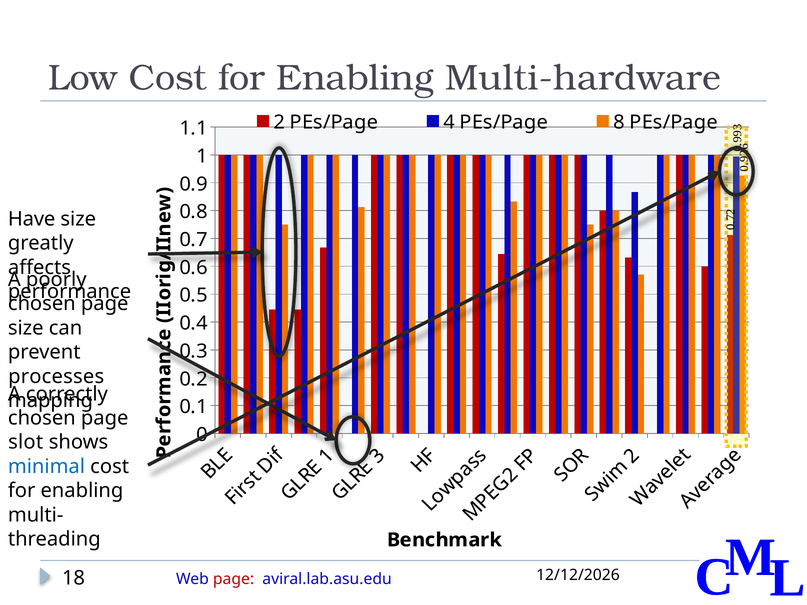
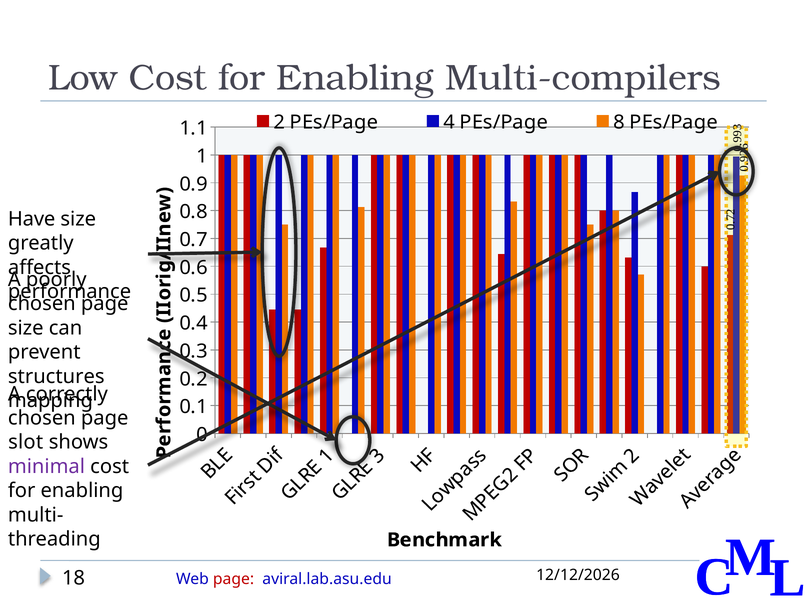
Multi-hardware: Multi-hardware -> Multi-compilers (583, 78)
processes: processes -> structures (56, 377)
minimal colour: blue -> purple (46, 467)
